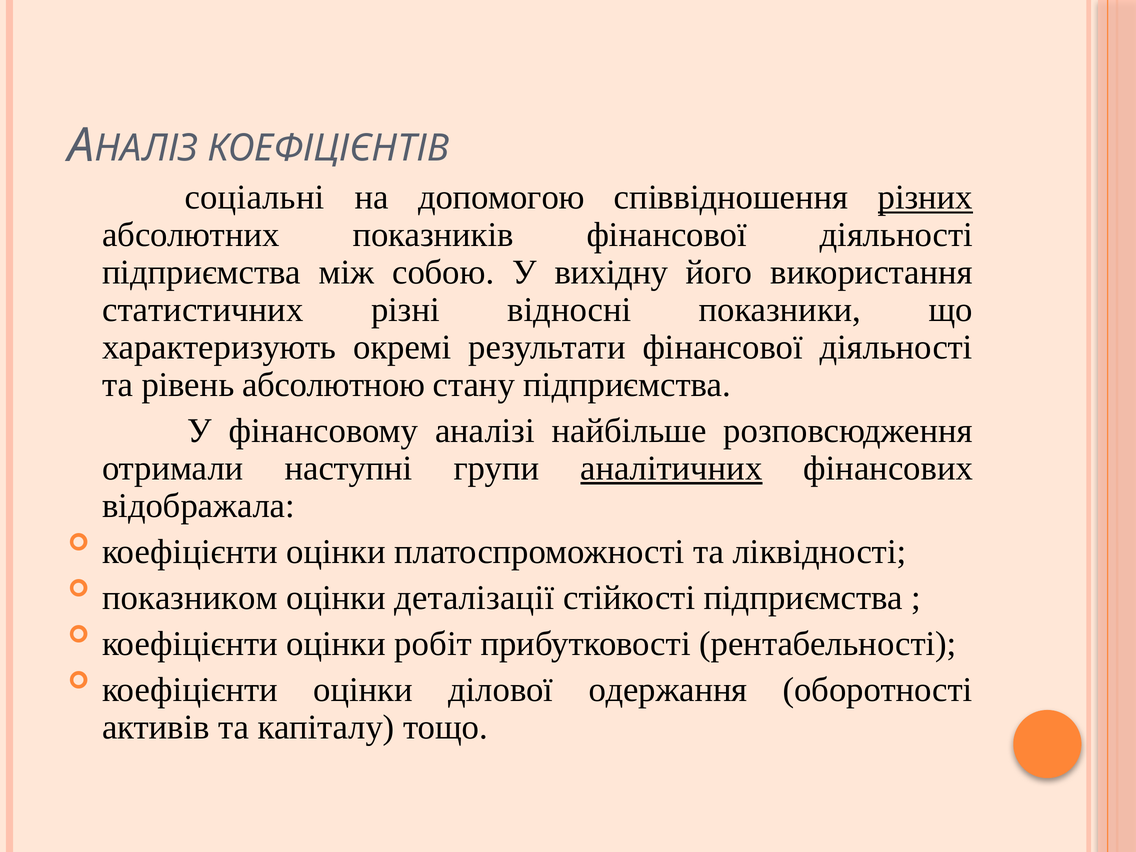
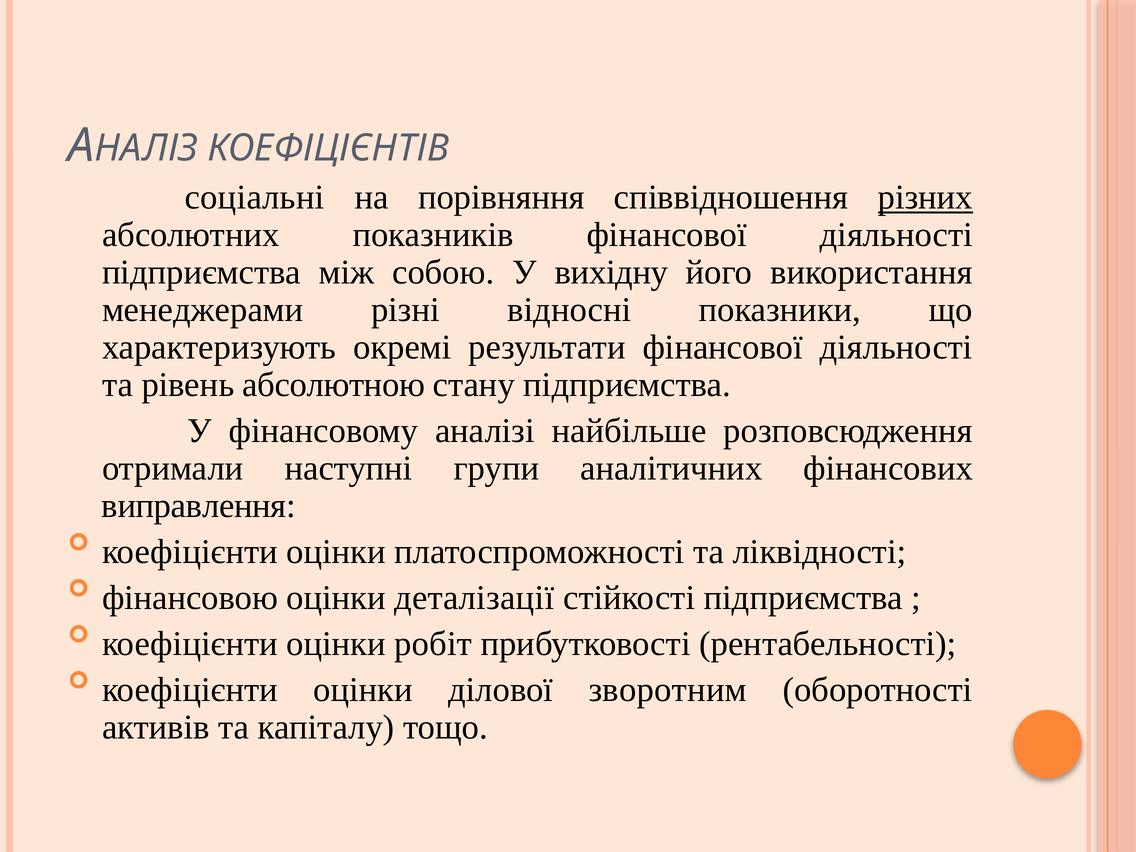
допомогою: допомогою -> порівняння (501, 197)
статистичних: статистичних -> менеджерами (203, 310)
аналітичних underline: present -> none (671, 468)
відображала: відображала -> виправлення (199, 506)
показником: показником -> фінансовою (190, 598)
одержання: одержання -> зворотним (668, 690)
